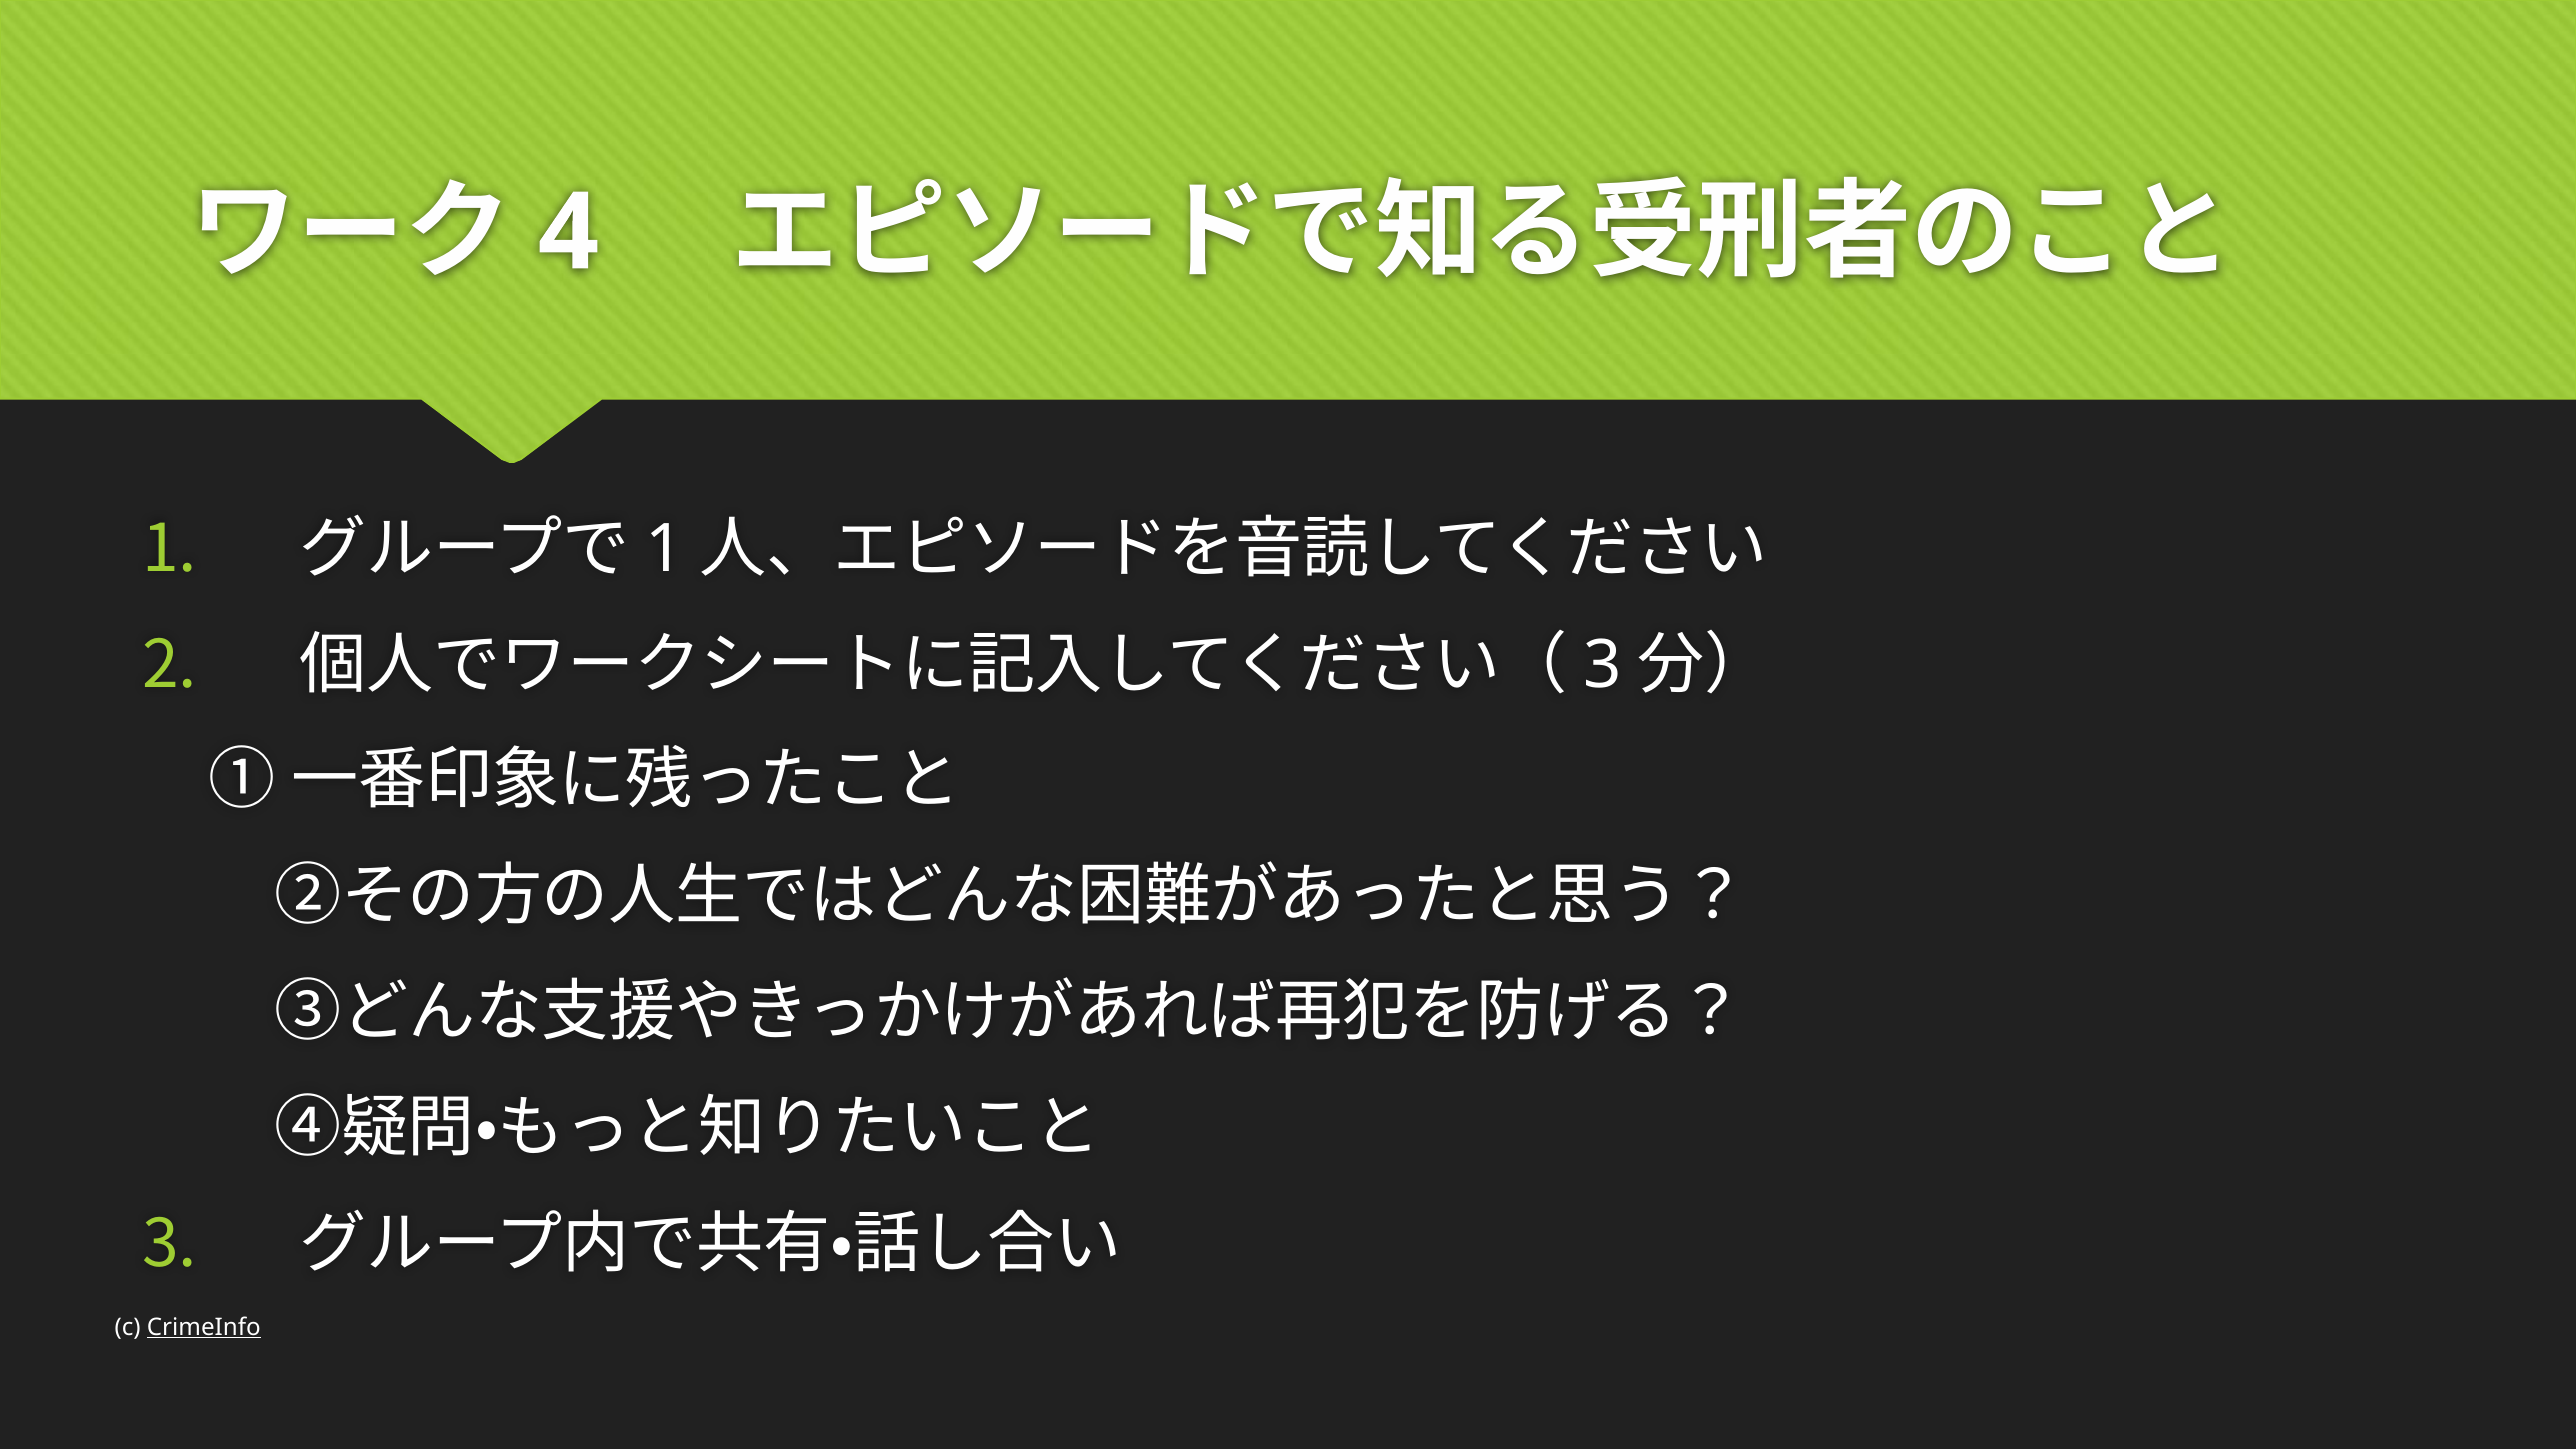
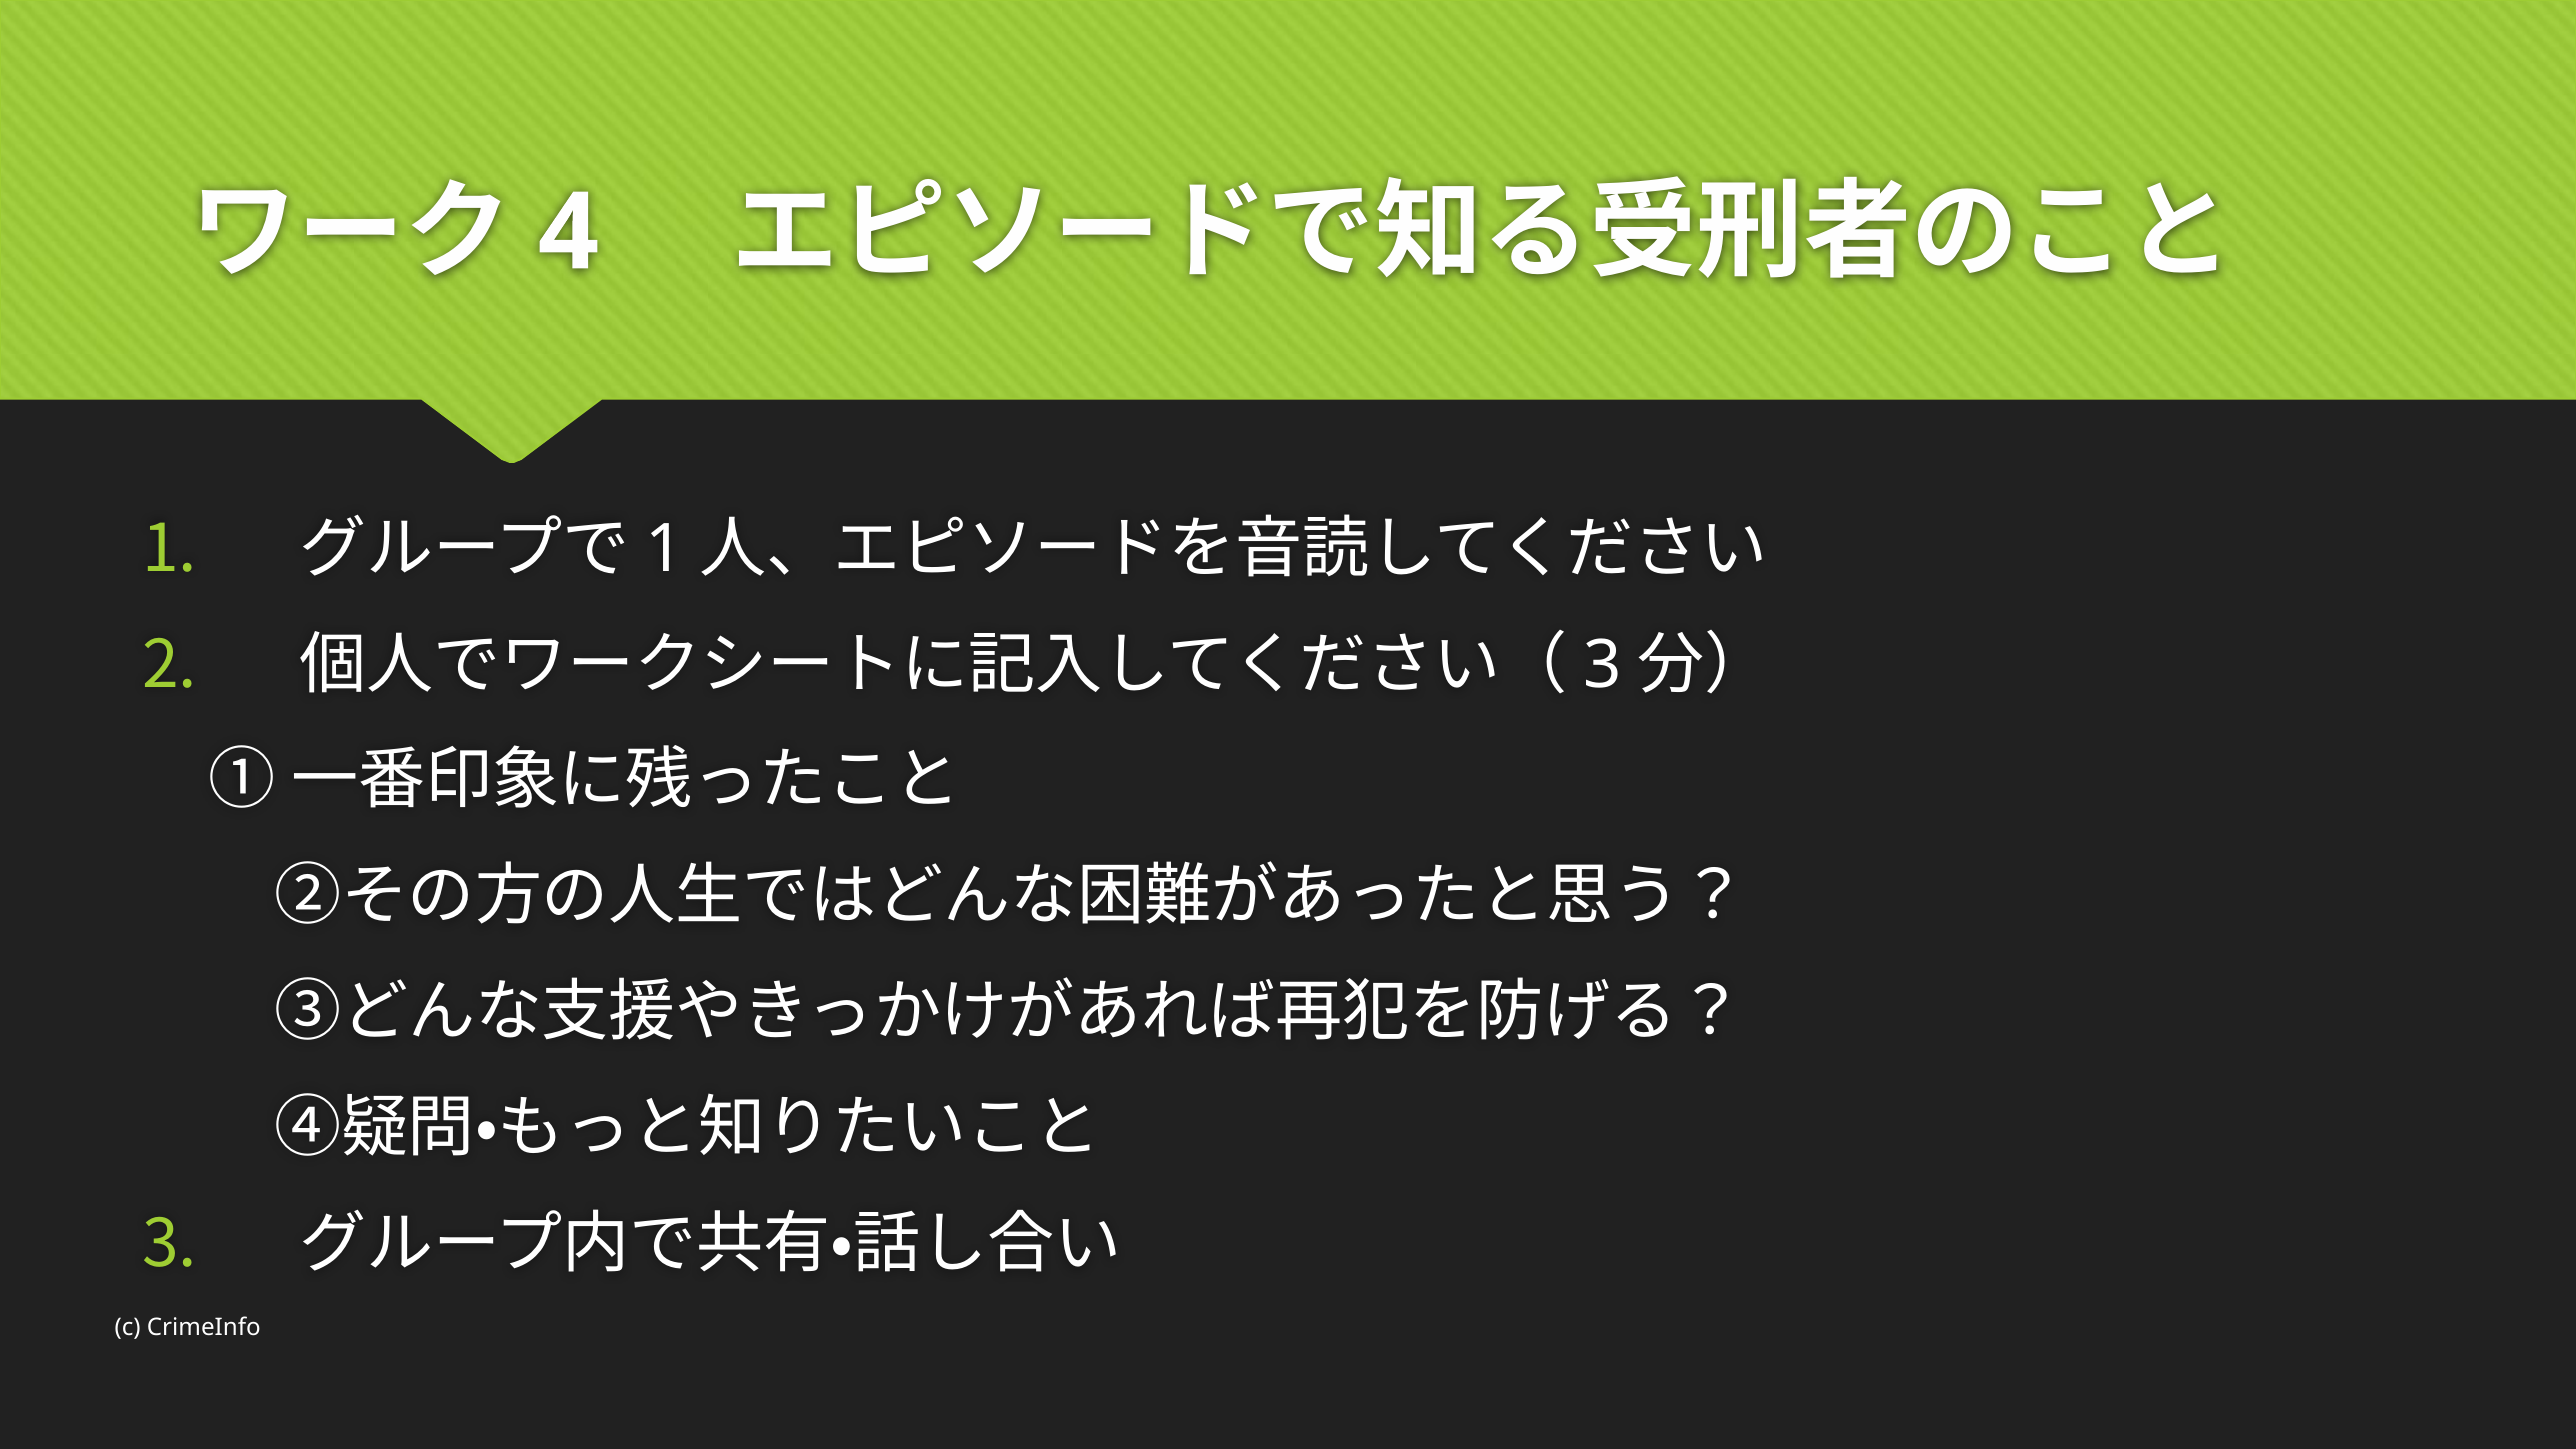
CrimeInfo underline: present -> none (204, 1327)
